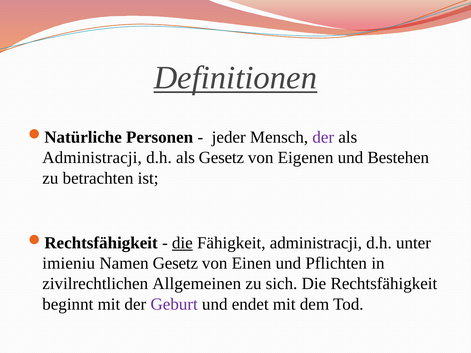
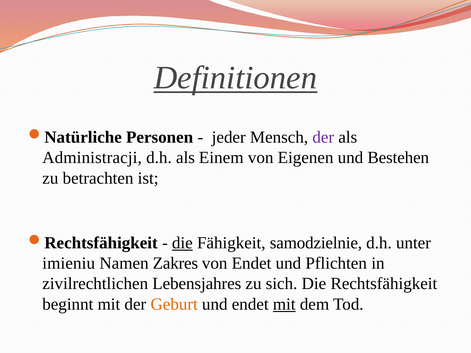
als Gesetz: Gesetz -> Einem (221, 158)
Fähigkeit administracji: administracji -> samodzielnie (316, 243)
Namen Gesetz: Gesetz -> Zakres (175, 263)
von Einen: Einen -> Endet (252, 263)
Allgemeinen: Allgemeinen -> Lebensjahres (197, 284)
Geburt colour: purple -> orange (174, 304)
mit underline: none -> present (284, 304)
